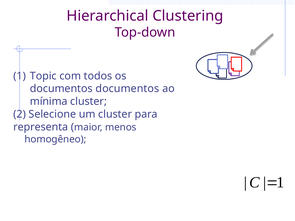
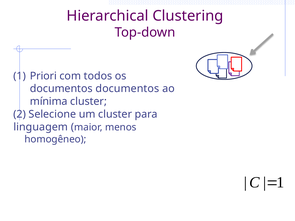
Topic: Topic -> Priori (43, 76)
representa: representa -> linguagem (41, 127)
